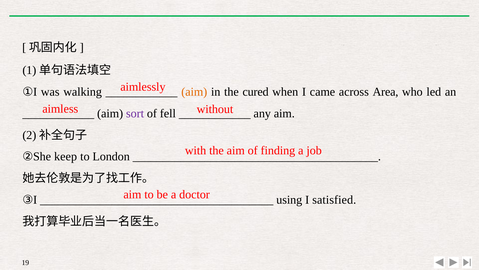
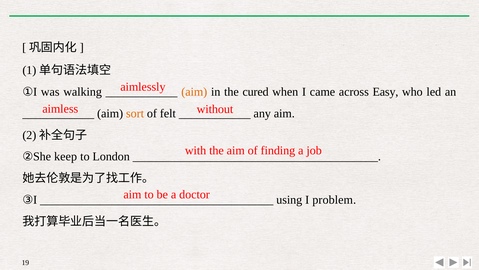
Area: Area -> Easy (386, 92)
sort colour: purple -> orange (135, 113)
fell: fell -> felt (168, 113)
satisfied: satisfied -> problem (334, 199)
